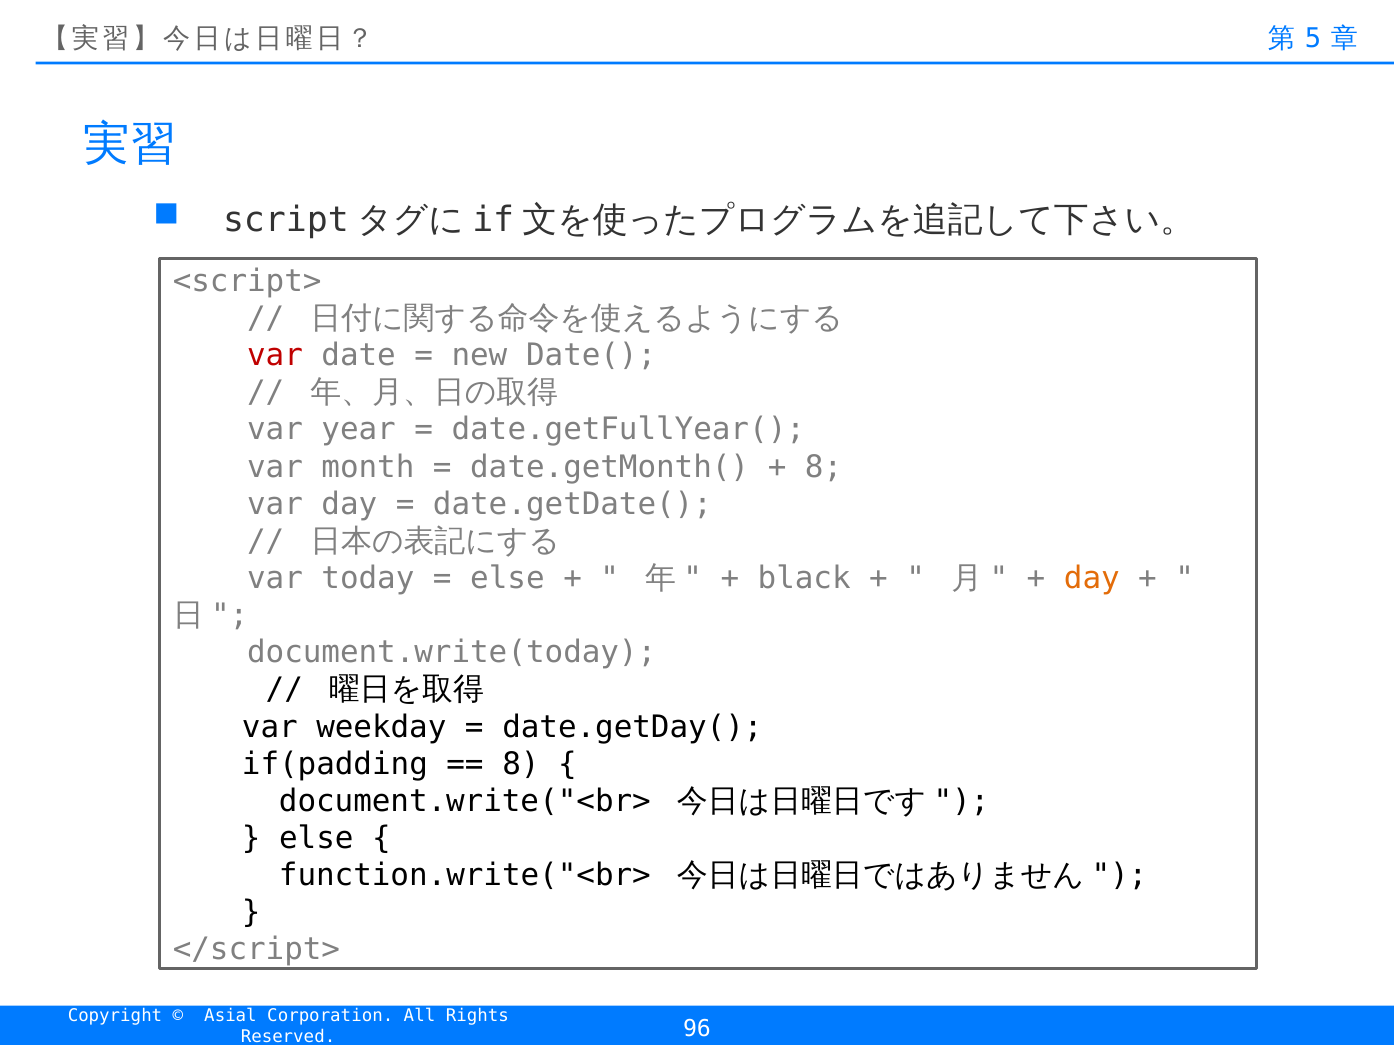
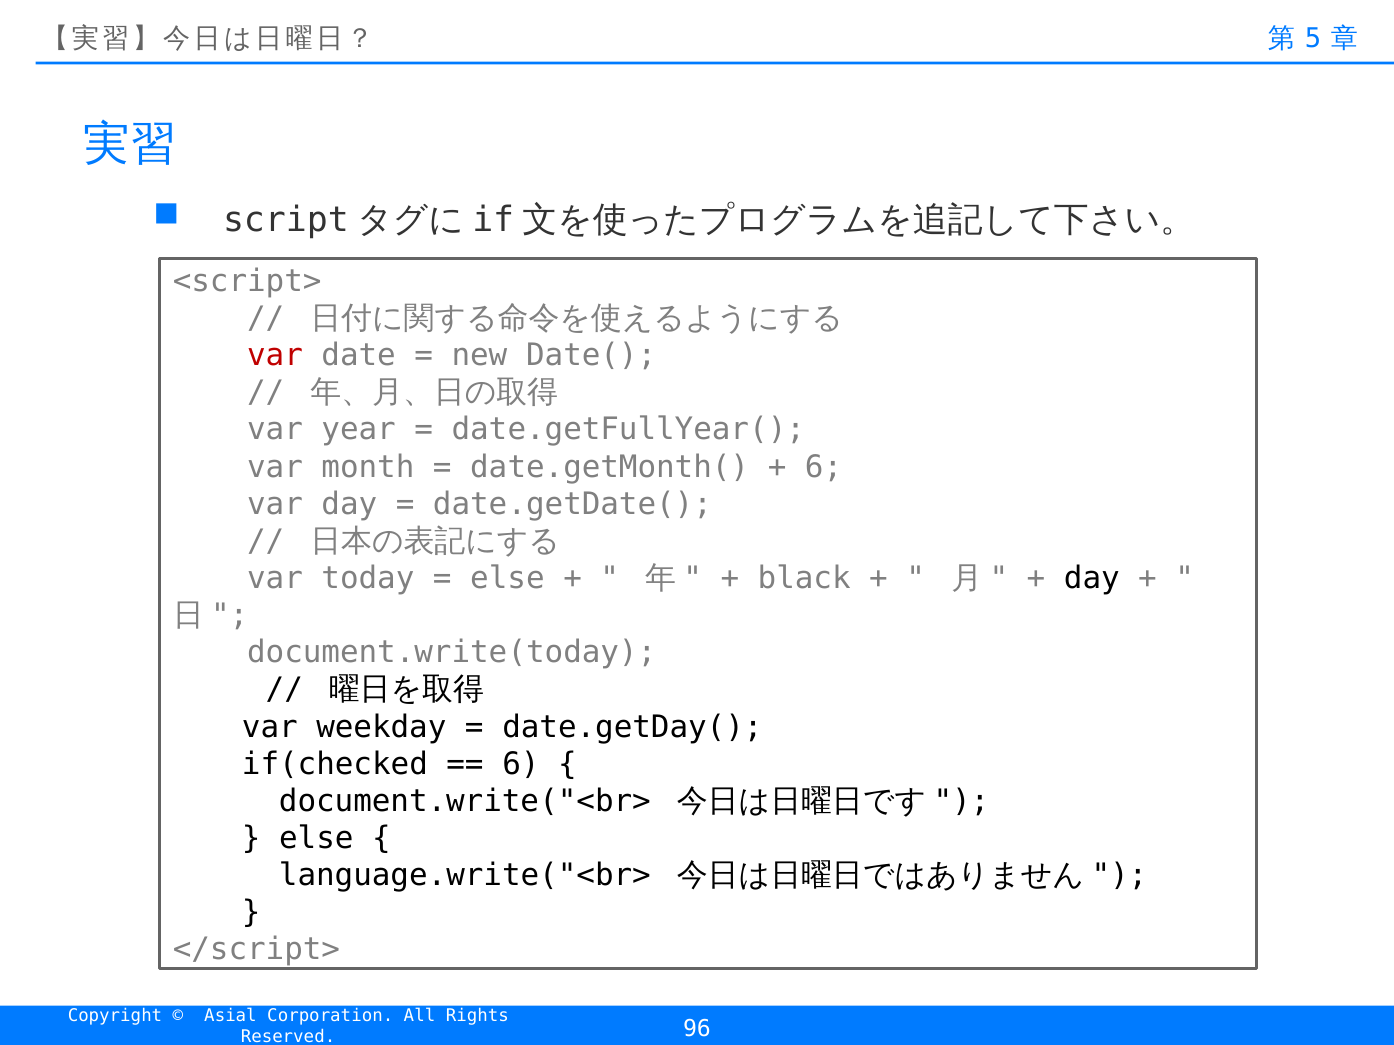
8: 8 -> 6 (824, 467)
day colour: orange -> black (1092, 579)
if(padding: if(padding -> if(checked (335, 764)
8: 8 -> 6 (521, 764)
function.write("<br>: function.write("<br> -> language.write("<br> (465, 876)
